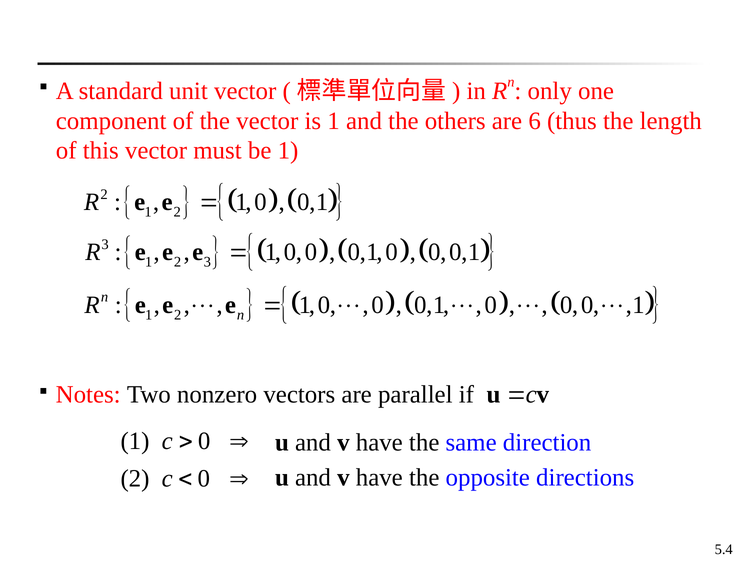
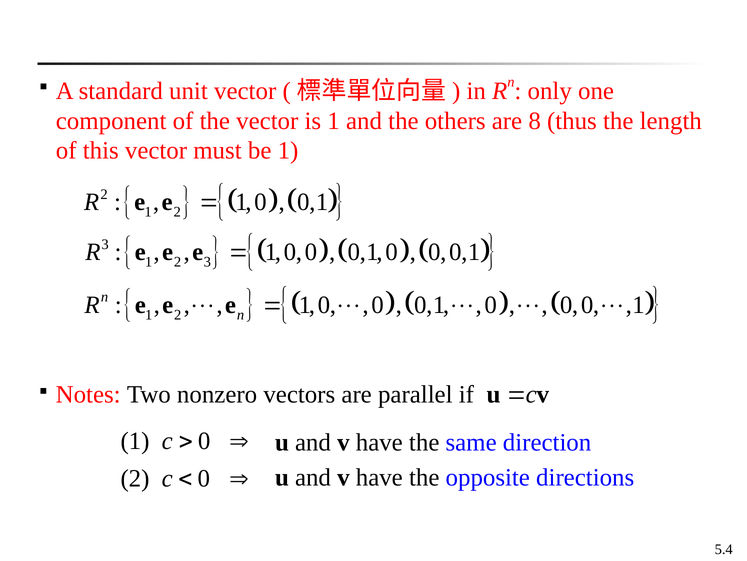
6: 6 -> 8 (535, 121)
